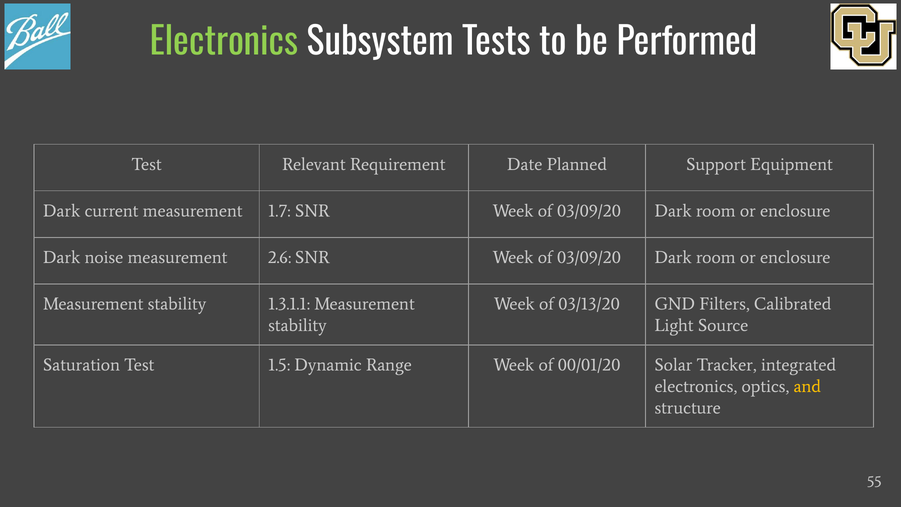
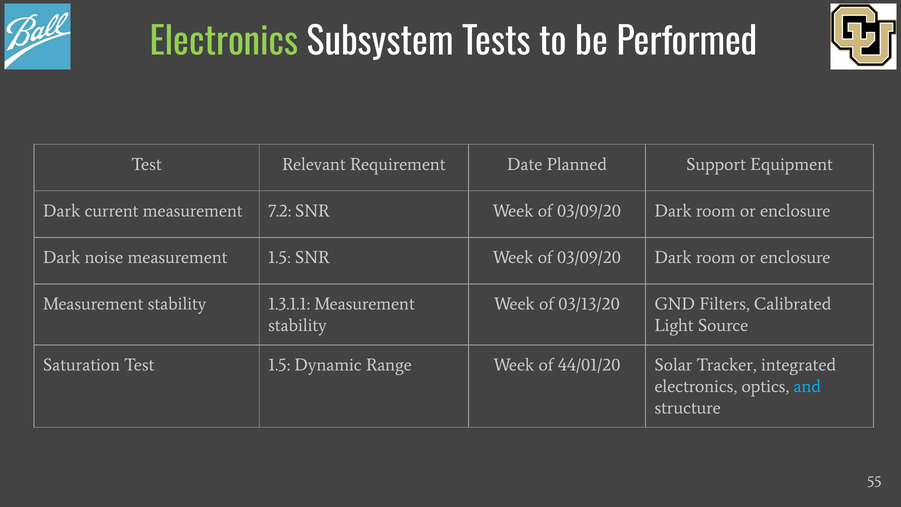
1.7: 1.7 -> 7.2 (280, 211)
measurement 2.6: 2.6 -> 1.5 (279, 257)
00/01/20: 00/01/20 -> 44/01/20 (589, 365)
and colour: yellow -> light blue (807, 386)
